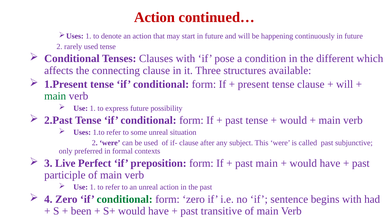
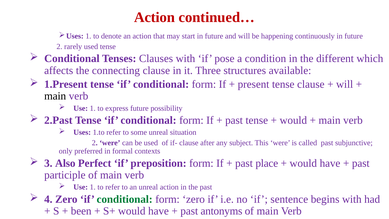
main colour: green -> black (55, 96)
Live: Live -> Also (65, 163)
past main: main -> place (267, 163)
transitive: transitive -> antonyms (221, 211)
